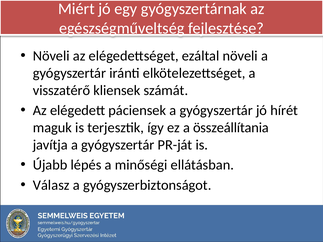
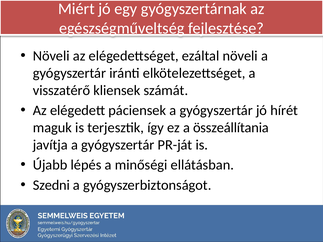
Válasz: Válasz -> Szedni (51, 185)
